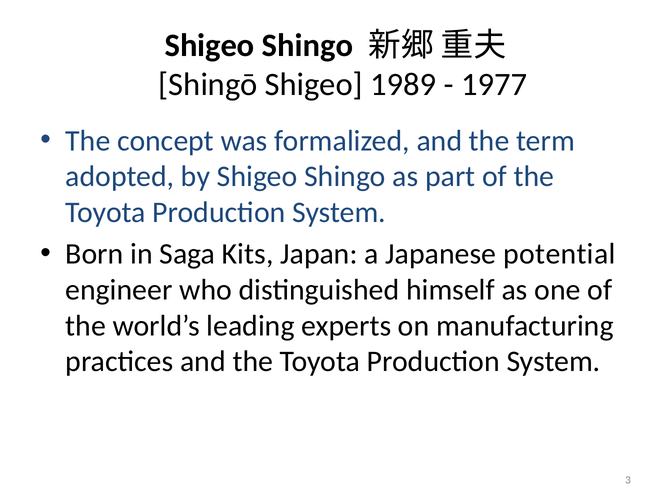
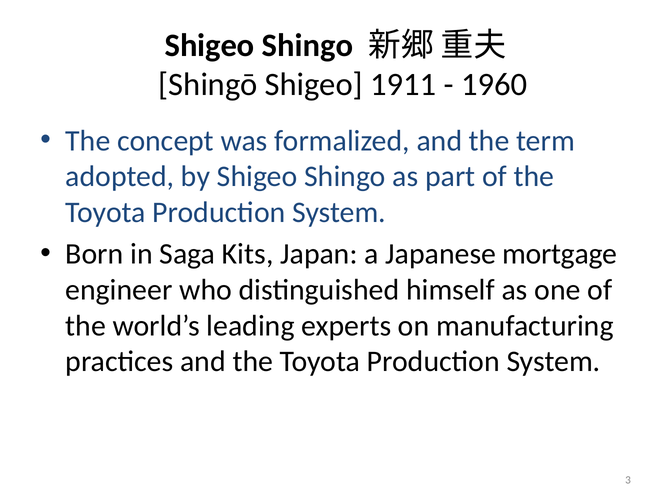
1989: 1989 -> 1911 (403, 84)
1977: 1977 -> 1960 (494, 84)
potential: potential -> mortgage (560, 254)
